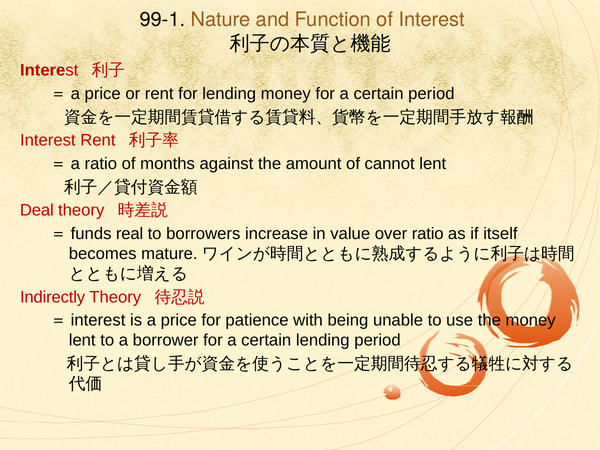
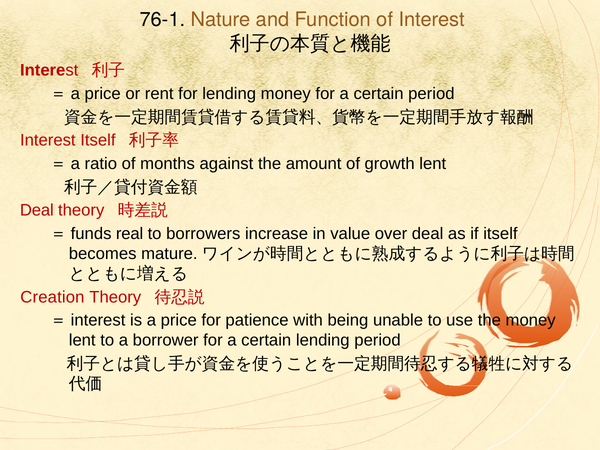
99-1: 99-1 -> 76-1 (162, 20)
Interest Rent: Rent -> Itself (98, 140)
cannot: cannot -> growth (390, 164)
over ratio: ratio -> deal (428, 234)
Indirectly: Indirectly -> Creation (52, 297)
